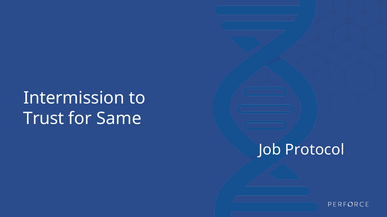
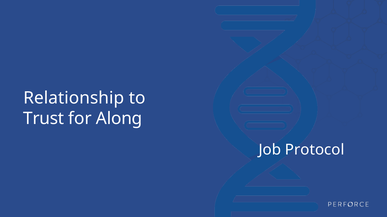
Intermission: Intermission -> Relationship (74, 98)
Same: Same -> Along (119, 119)
